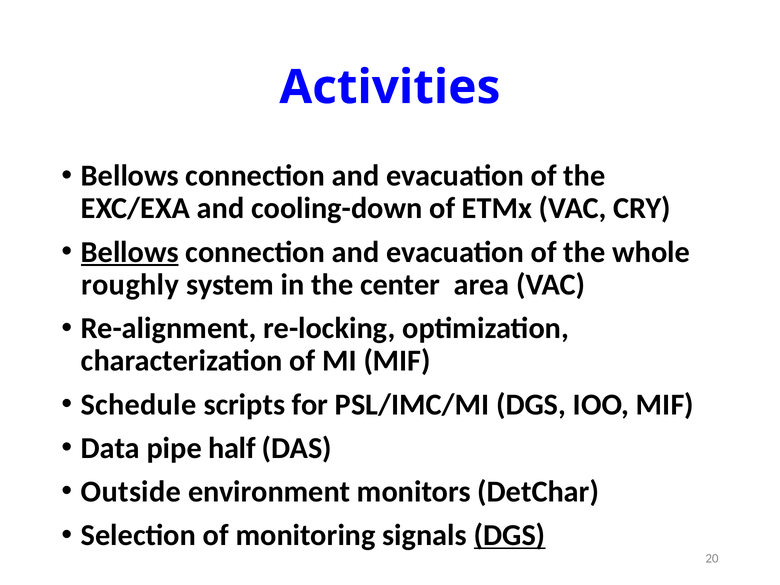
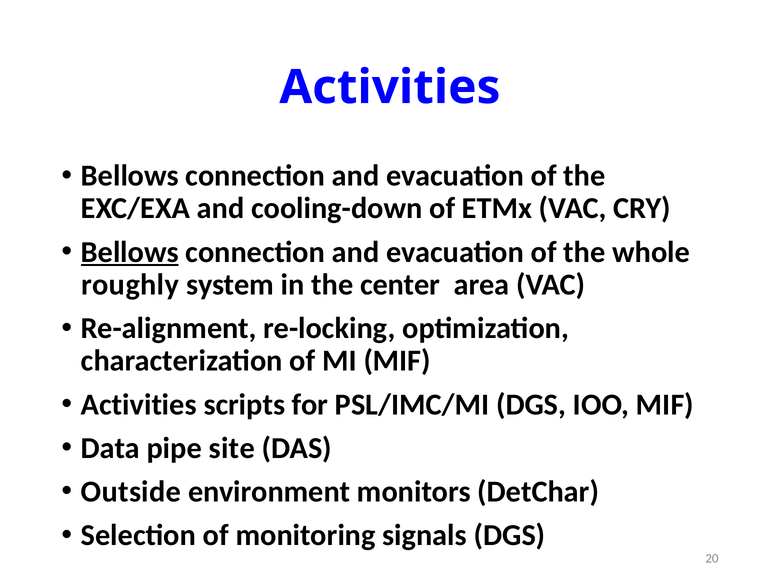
Schedule: Schedule -> Activities (139, 405)
half: half -> site (232, 448)
DGS underline: present -> none (510, 535)
